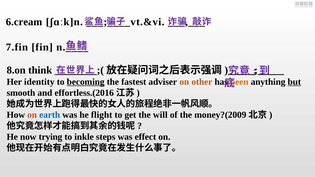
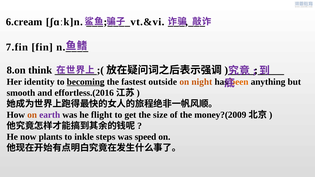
adviser: adviser -> outside (163, 82)
other: other -> night (202, 82)
but underline: present -> none (294, 82)
earth colour: blue -> purple (50, 115)
will: will -> size (160, 115)
trying: trying -> plants (50, 137)
effect: effect -> speed (145, 137)
